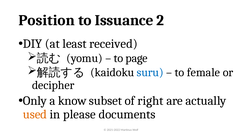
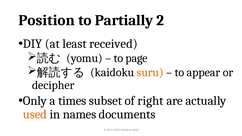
Issuance: Issuance -> Partially (124, 20)
suru colour: blue -> orange (150, 72)
female: female -> appear (203, 72)
know: know -> times (72, 101)
please: please -> names (80, 115)
